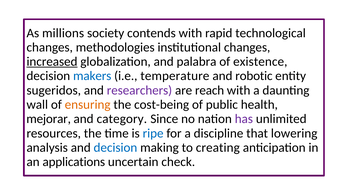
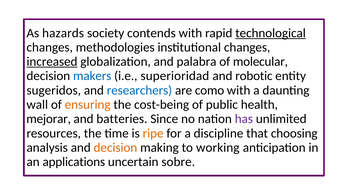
millions: millions -> hazards (63, 33)
technological underline: none -> present (271, 33)
existence: existence -> molecular (260, 62)
temperature: temperature -> superioridad (175, 76)
researchers colour: purple -> blue (139, 91)
reach: reach -> como (210, 91)
category: category -> batteries (122, 119)
ripe colour: blue -> orange (153, 134)
lowering: lowering -> choosing (294, 134)
decision colour: blue -> orange (115, 148)
creating: creating -> working (218, 148)
check: check -> sobre (178, 162)
